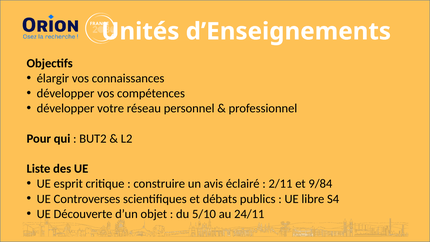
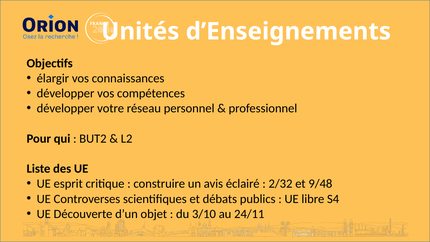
2/11: 2/11 -> 2/32 (280, 184)
9/84: 9/84 -> 9/48 (320, 184)
5/10: 5/10 -> 3/10 (204, 214)
